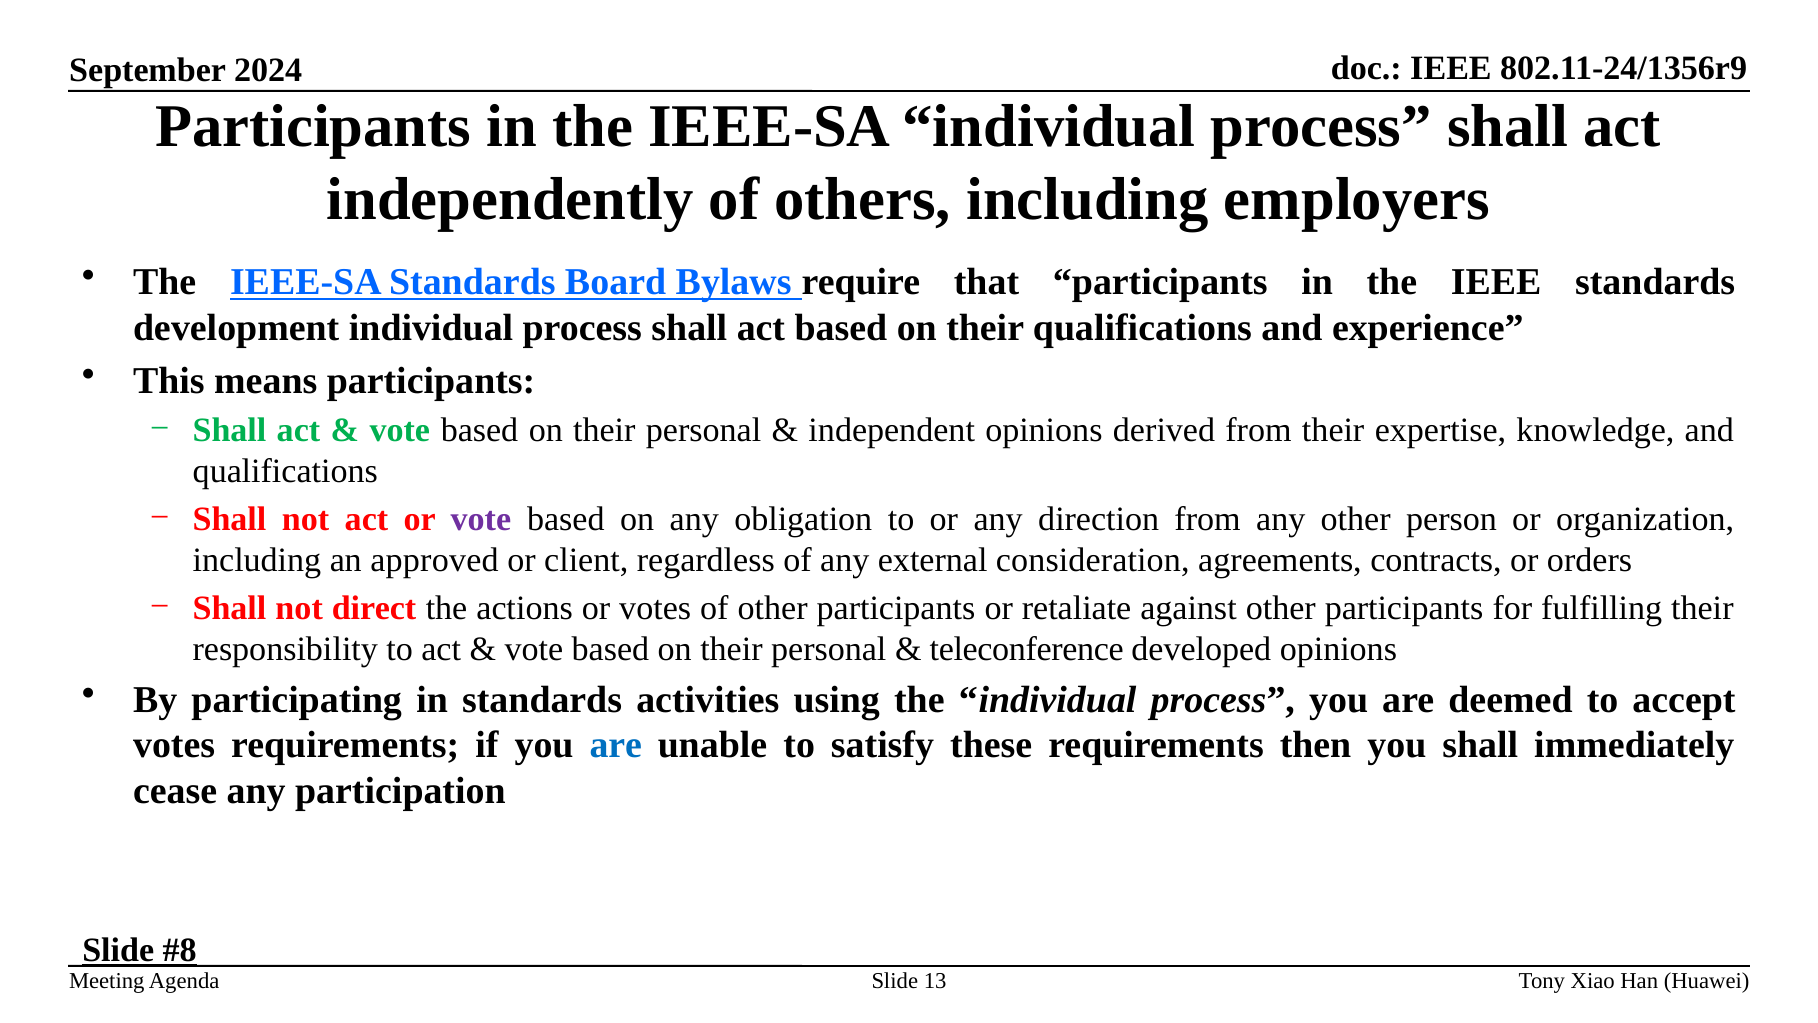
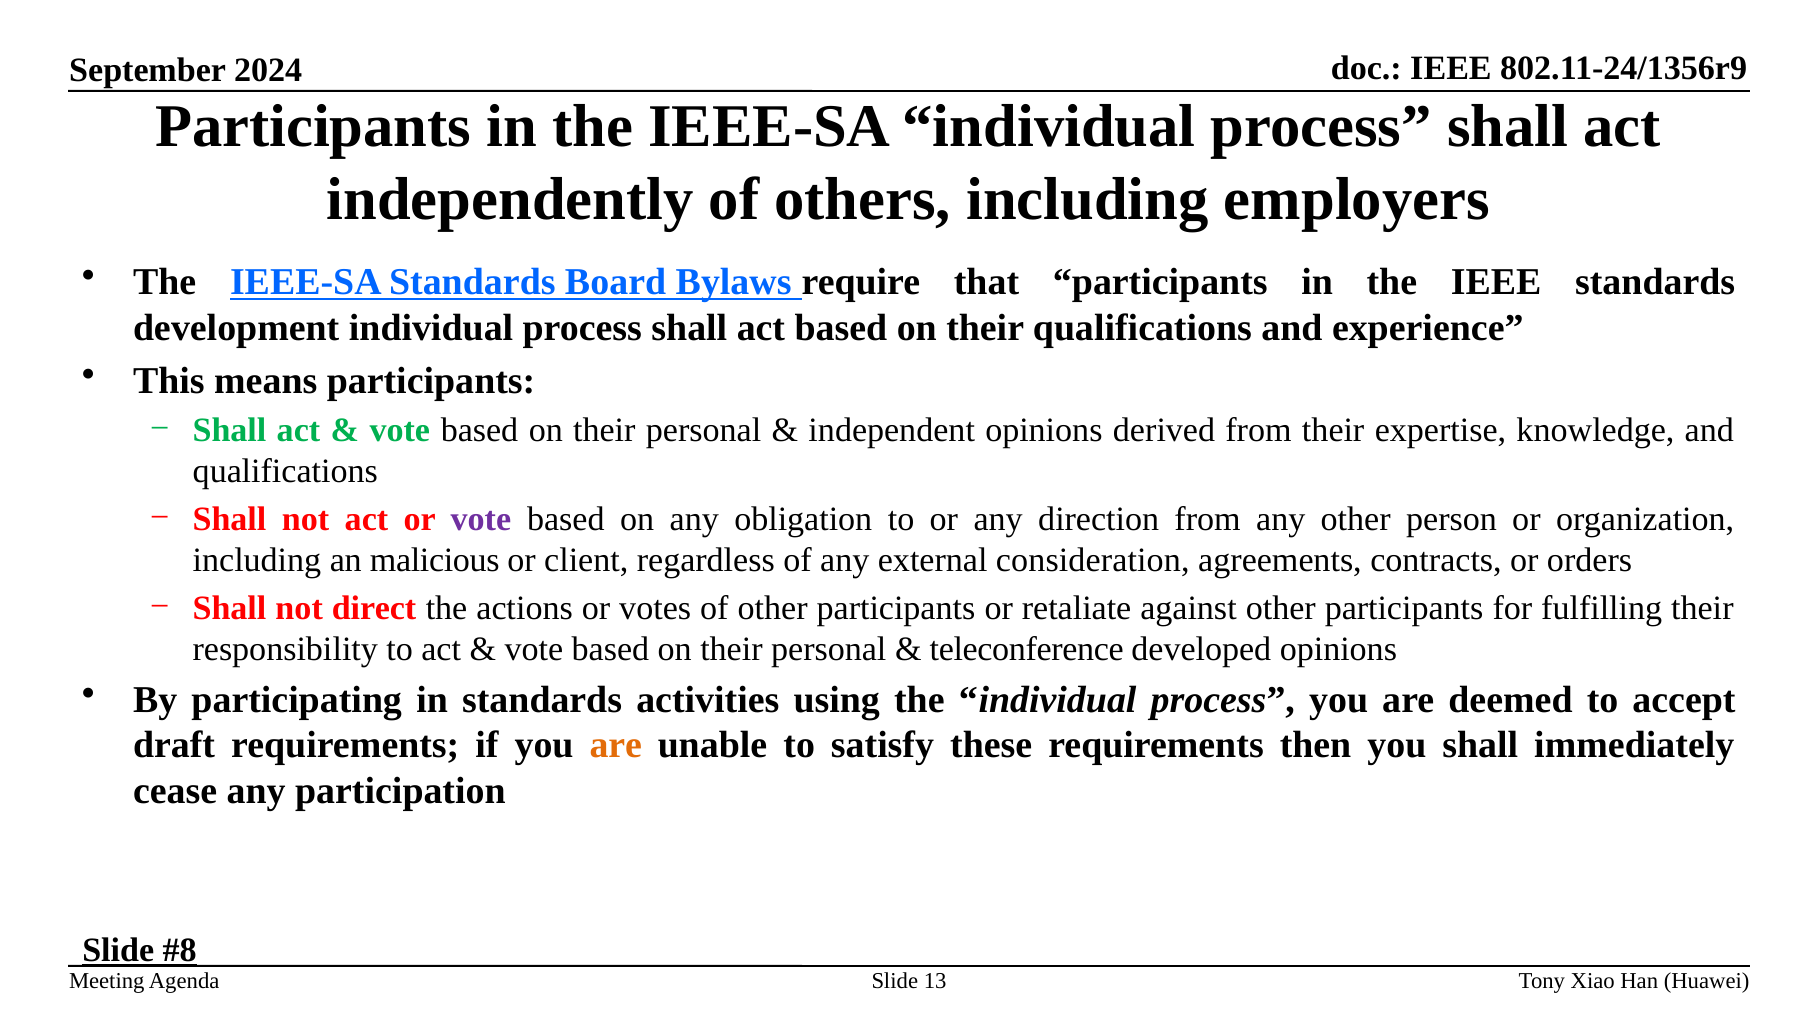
approved: approved -> malicious (435, 560)
votes: votes -> draft (174, 745)
are colour: blue -> orange (616, 745)
